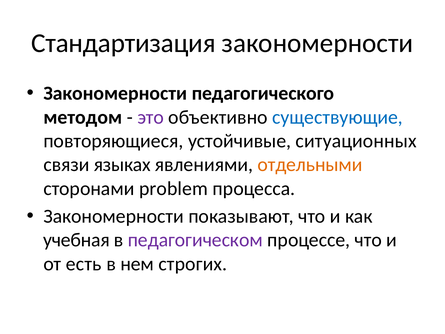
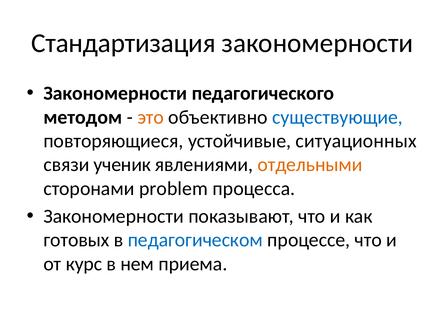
это colour: purple -> orange (151, 117)
языках: языках -> ученик (122, 165)
учебная: учебная -> готовых (76, 240)
педагогическом colour: purple -> blue (195, 240)
есть: есть -> курс (84, 264)
строгих: строгих -> приема (193, 264)
